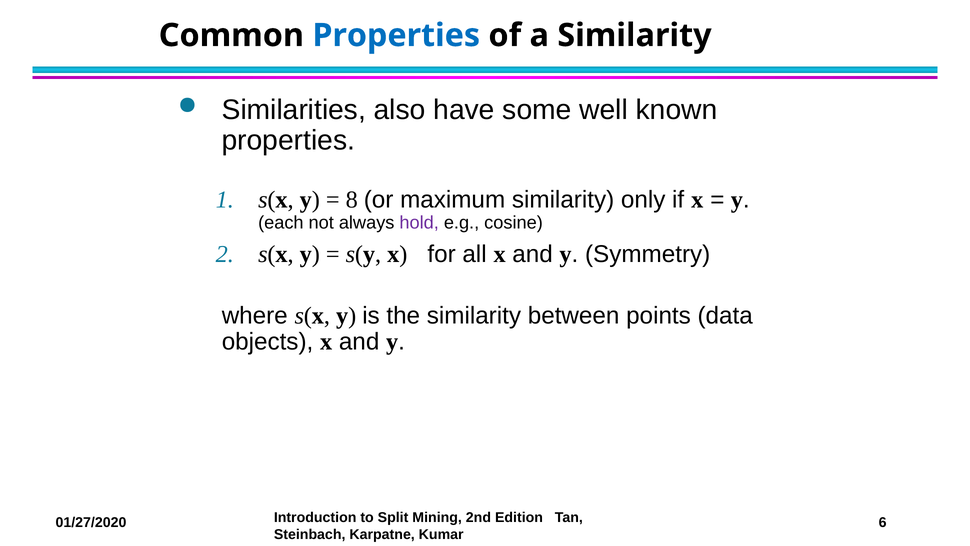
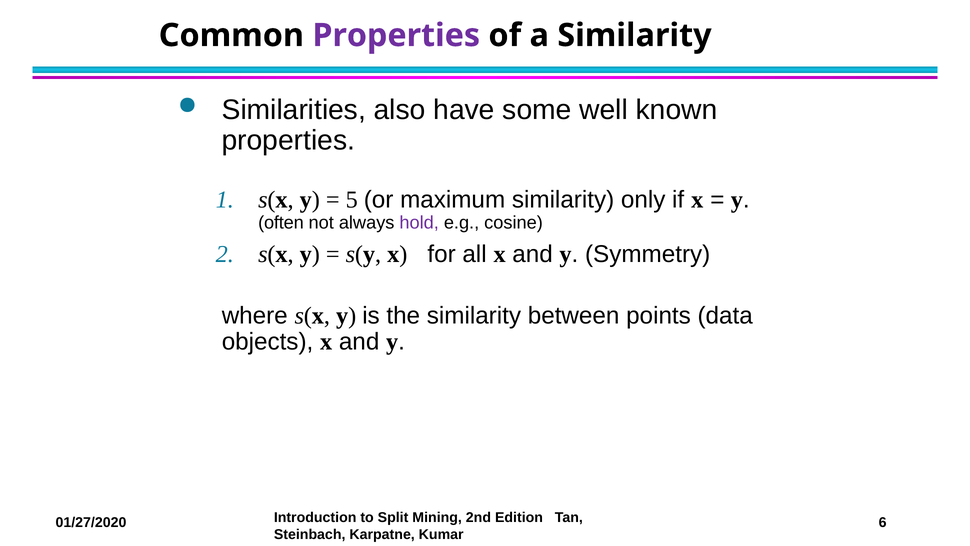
Properties colour: blue -> purple (396, 35)
8: 8 -> 5 (352, 200)
each: each -> often (281, 222)
